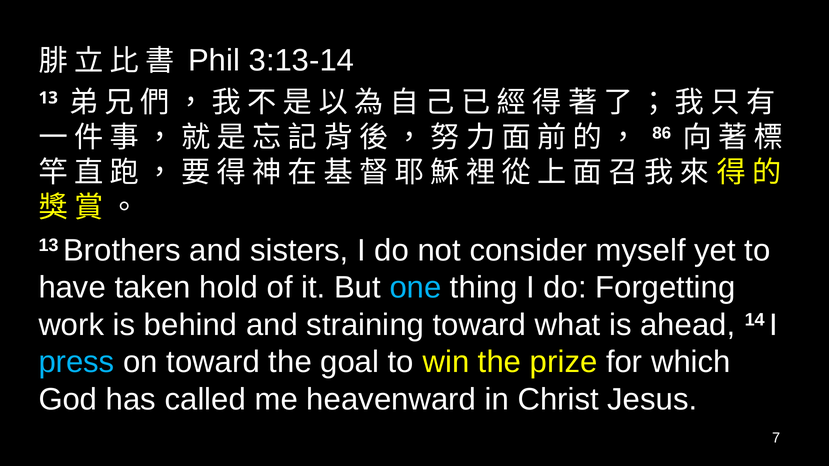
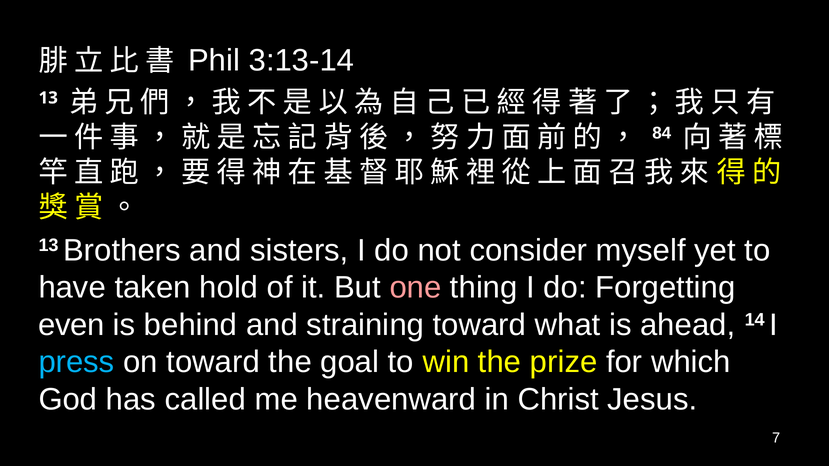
86: 86 -> 84 (662, 133)
one colour: light blue -> pink (415, 288)
work: work -> even (72, 325)
